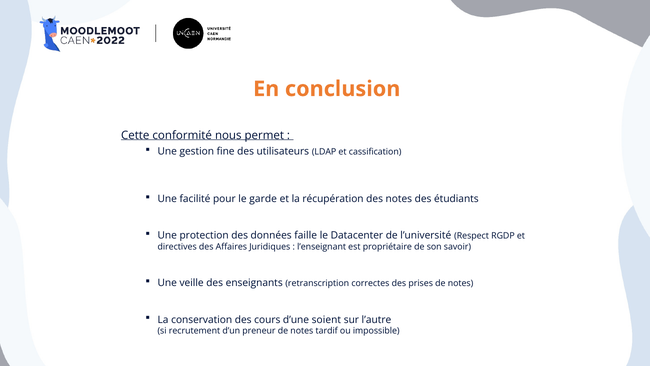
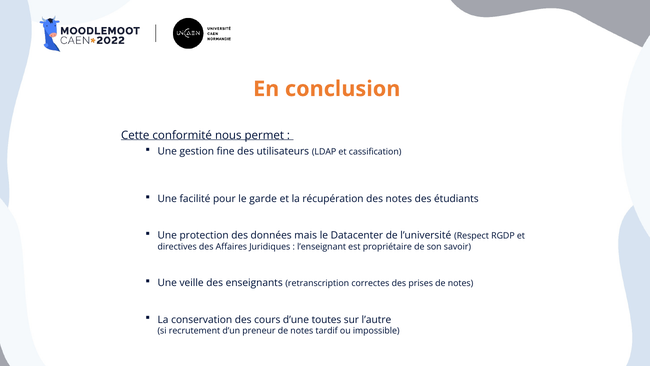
faille: faille -> mais (306, 235)
soient: soient -> toutes (326, 319)
